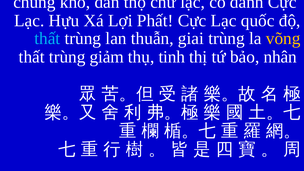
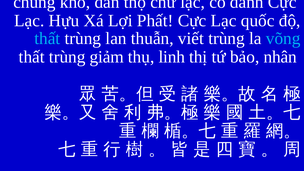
giai: giai -> viết (191, 38)
võng colour: yellow -> light blue (283, 38)
tinh: tinh -> linh (172, 57)
